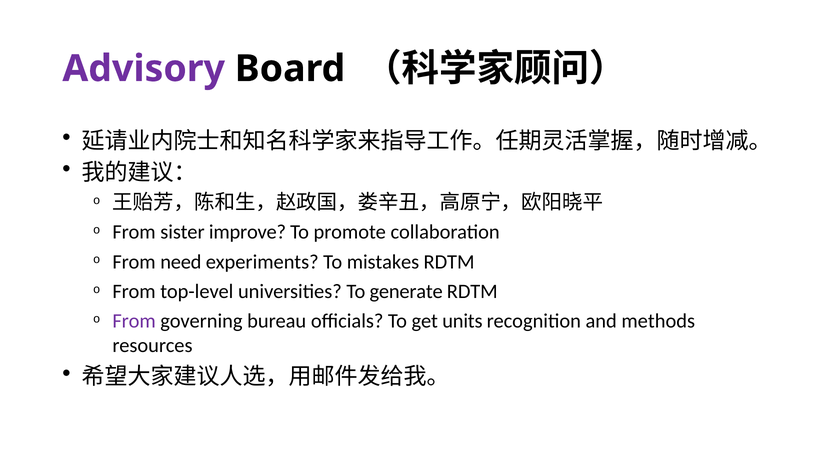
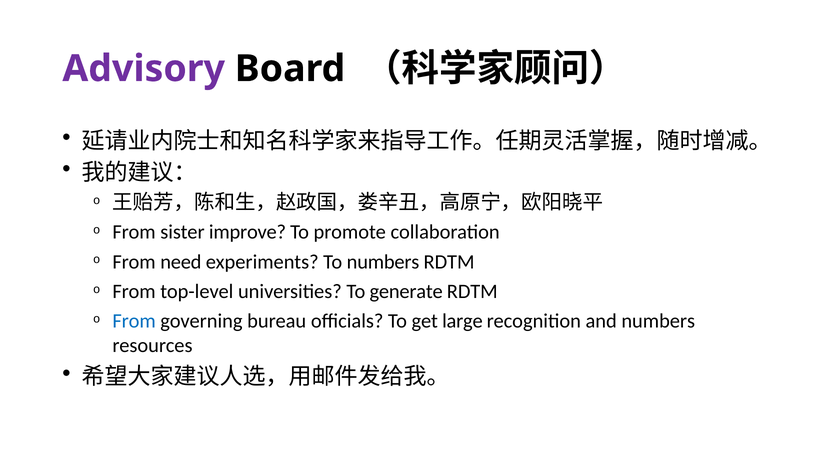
To mistakes: mistakes -> numbers (383, 262)
From colour: purple -> blue (134, 321)
units: units -> large (462, 321)
and methods: methods -> numbers (658, 321)
